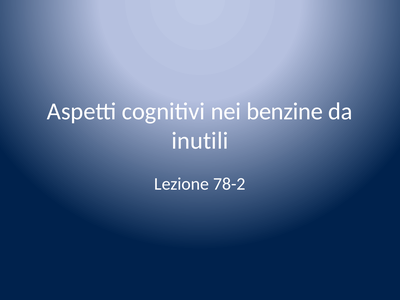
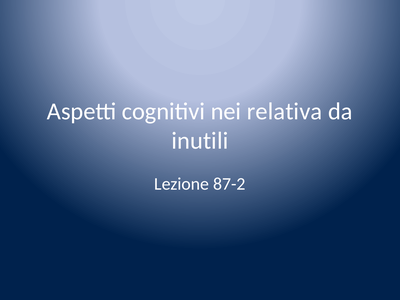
benzine: benzine -> relativa (285, 112)
78-2: 78-2 -> 87-2 (229, 184)
